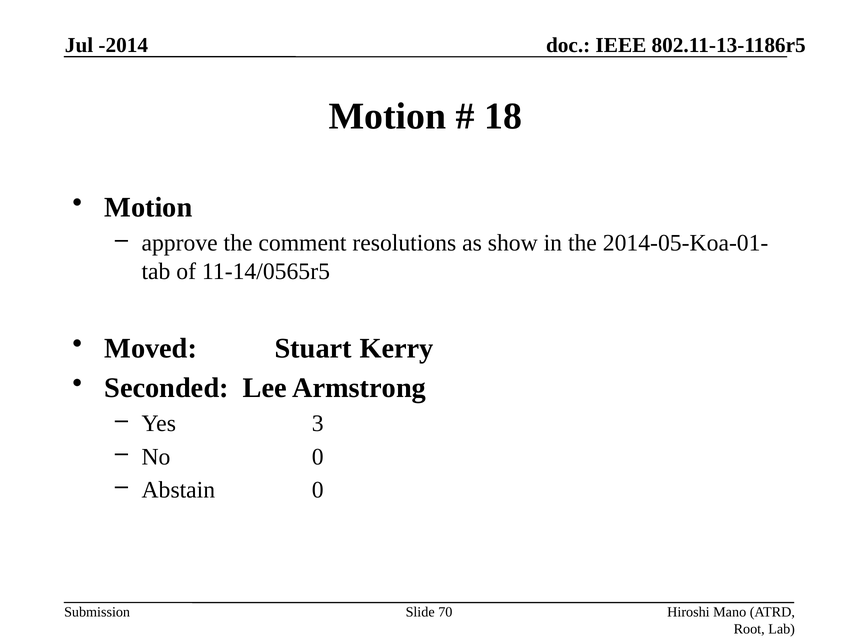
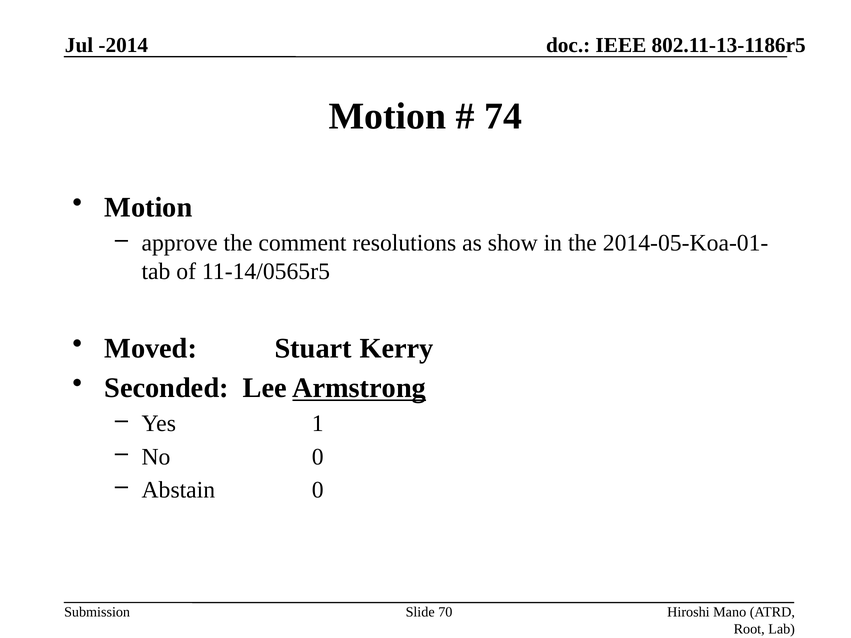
18: 18 -> 74 (503, 116)
Armstrong underline: none -> present (359, 388)
3: 3 -> 1 (318, 424)
